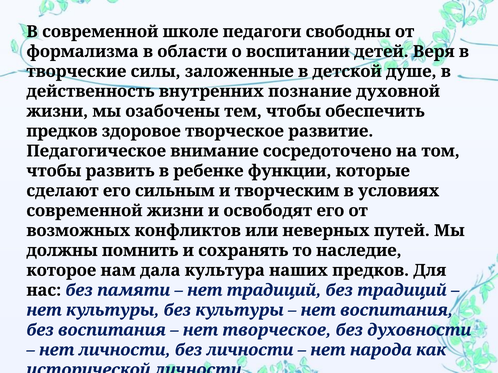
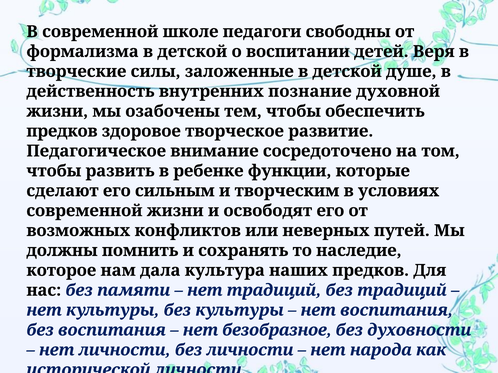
формализма в области: области -> детской (192, 52)
нет творческое: творческое -> безобразное (277, 330)
